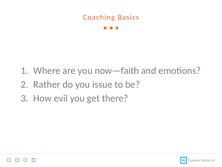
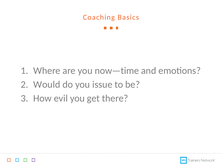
now—faith: now—faith -> now—time (117, 70)
Rather: Rather -> Would (47, 84)
